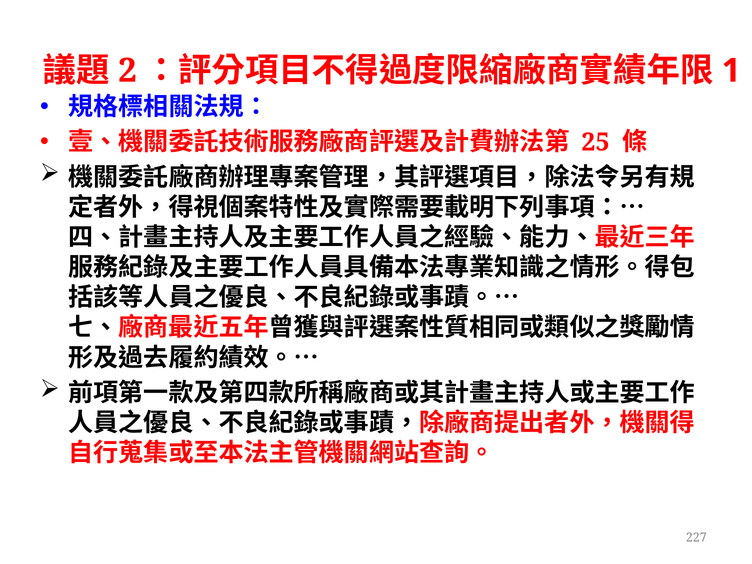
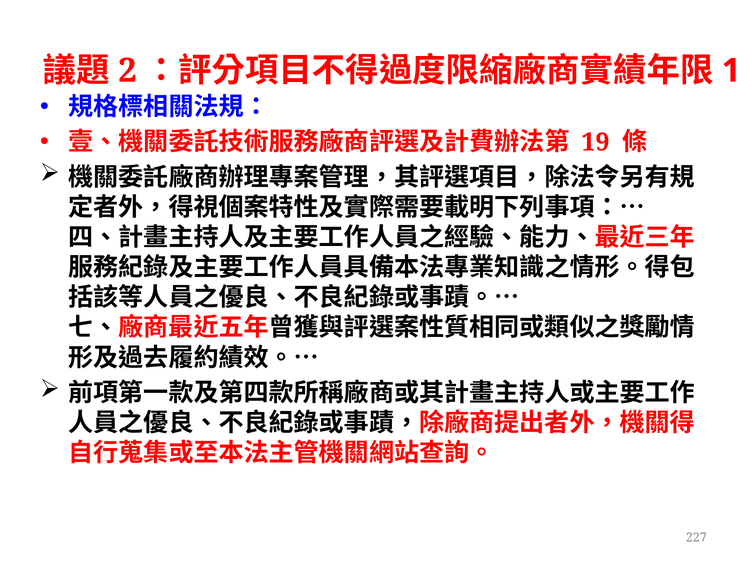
25: 25 -> 19 (595, 142)
